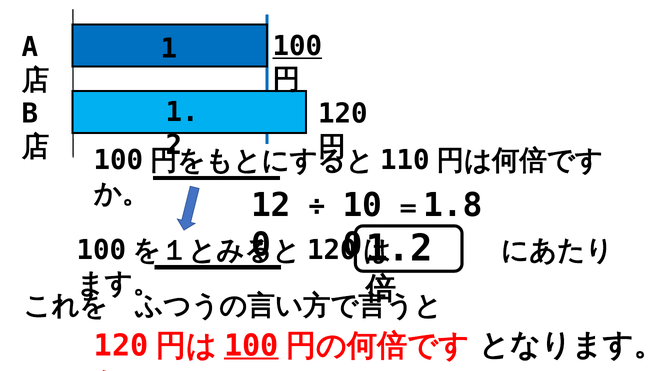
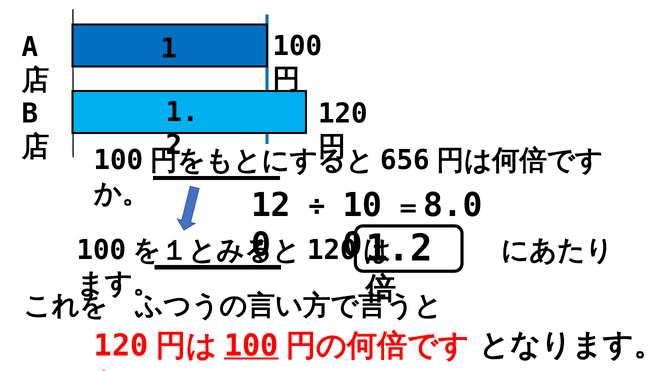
100 underline: present -> none (297, 46)
110: 110 -> 656 (405, 160)
1.8: 1.8 -> 8.0 (453, 205)
